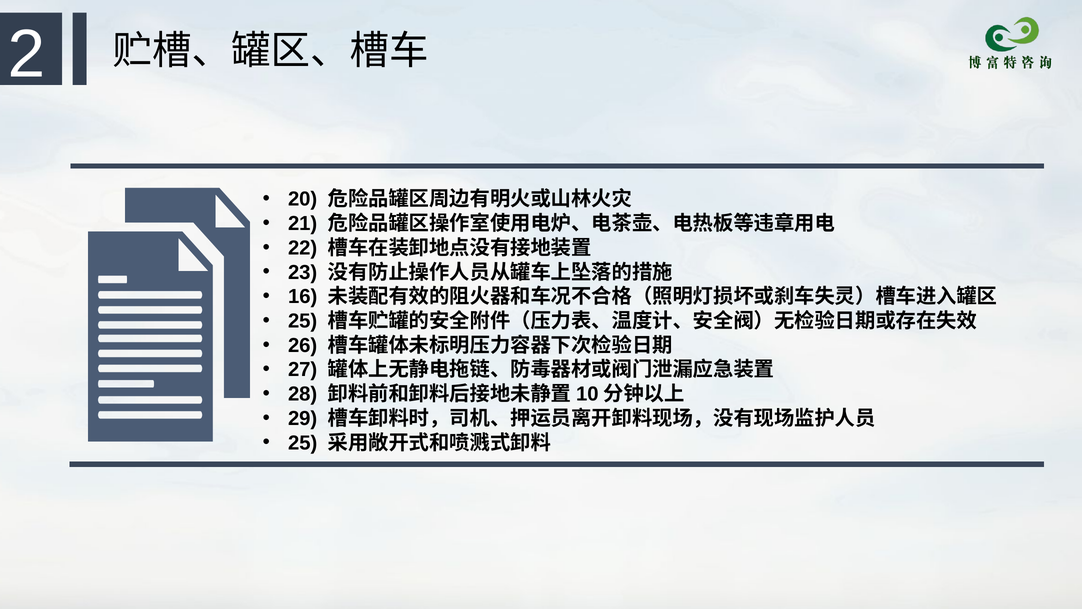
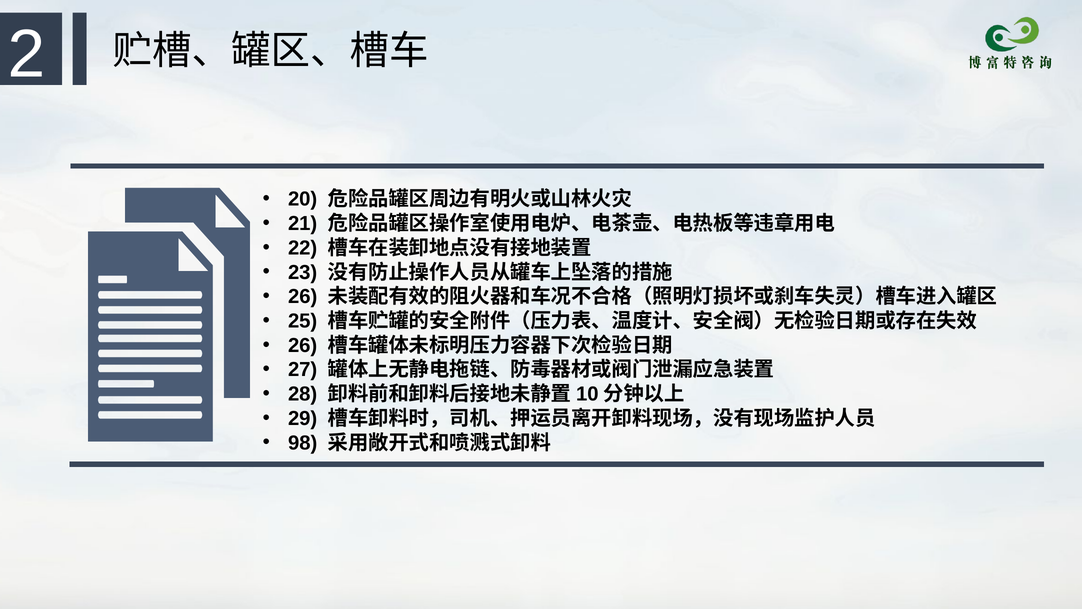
16: 16 -> 26 (303, 296)
25: 25 -> 98 (303, 443)
